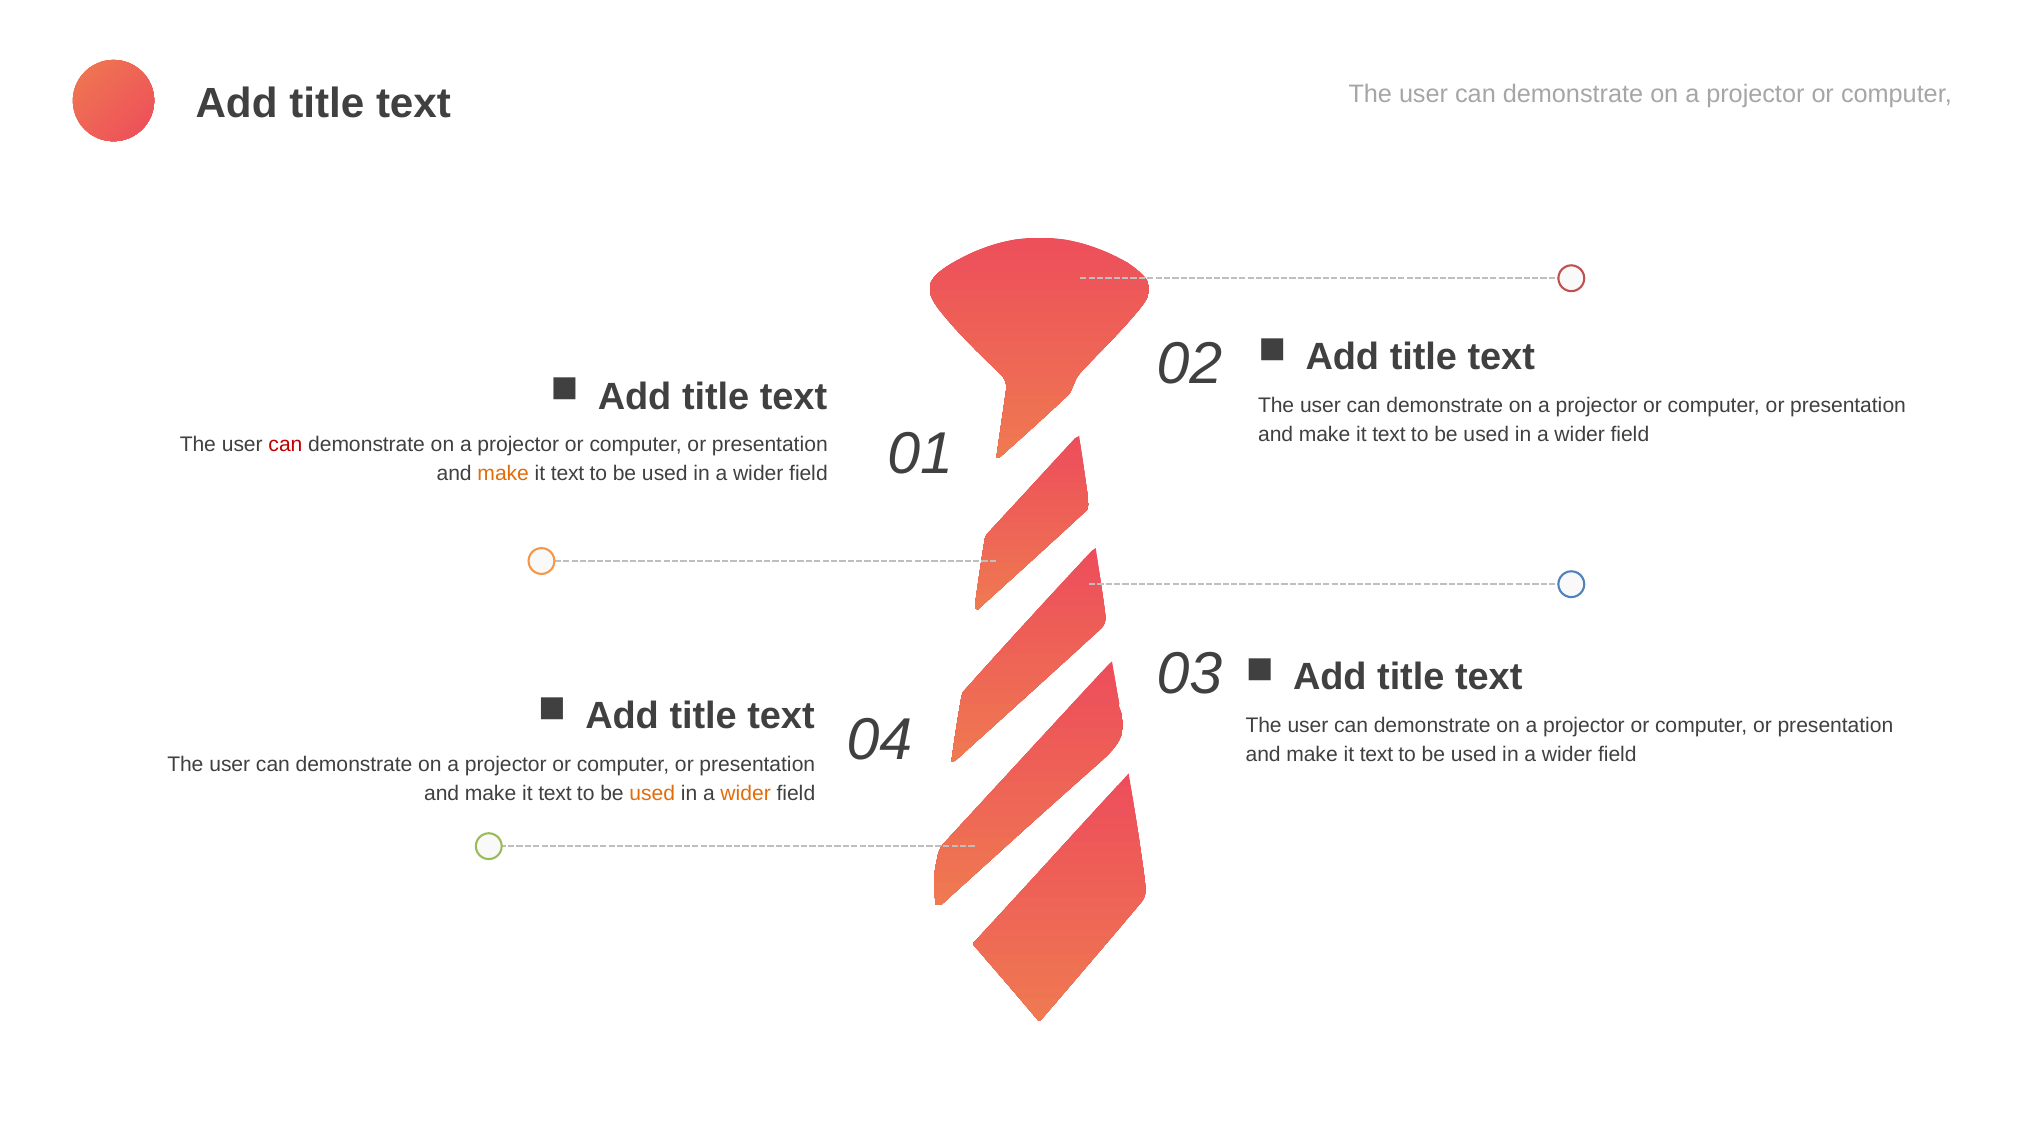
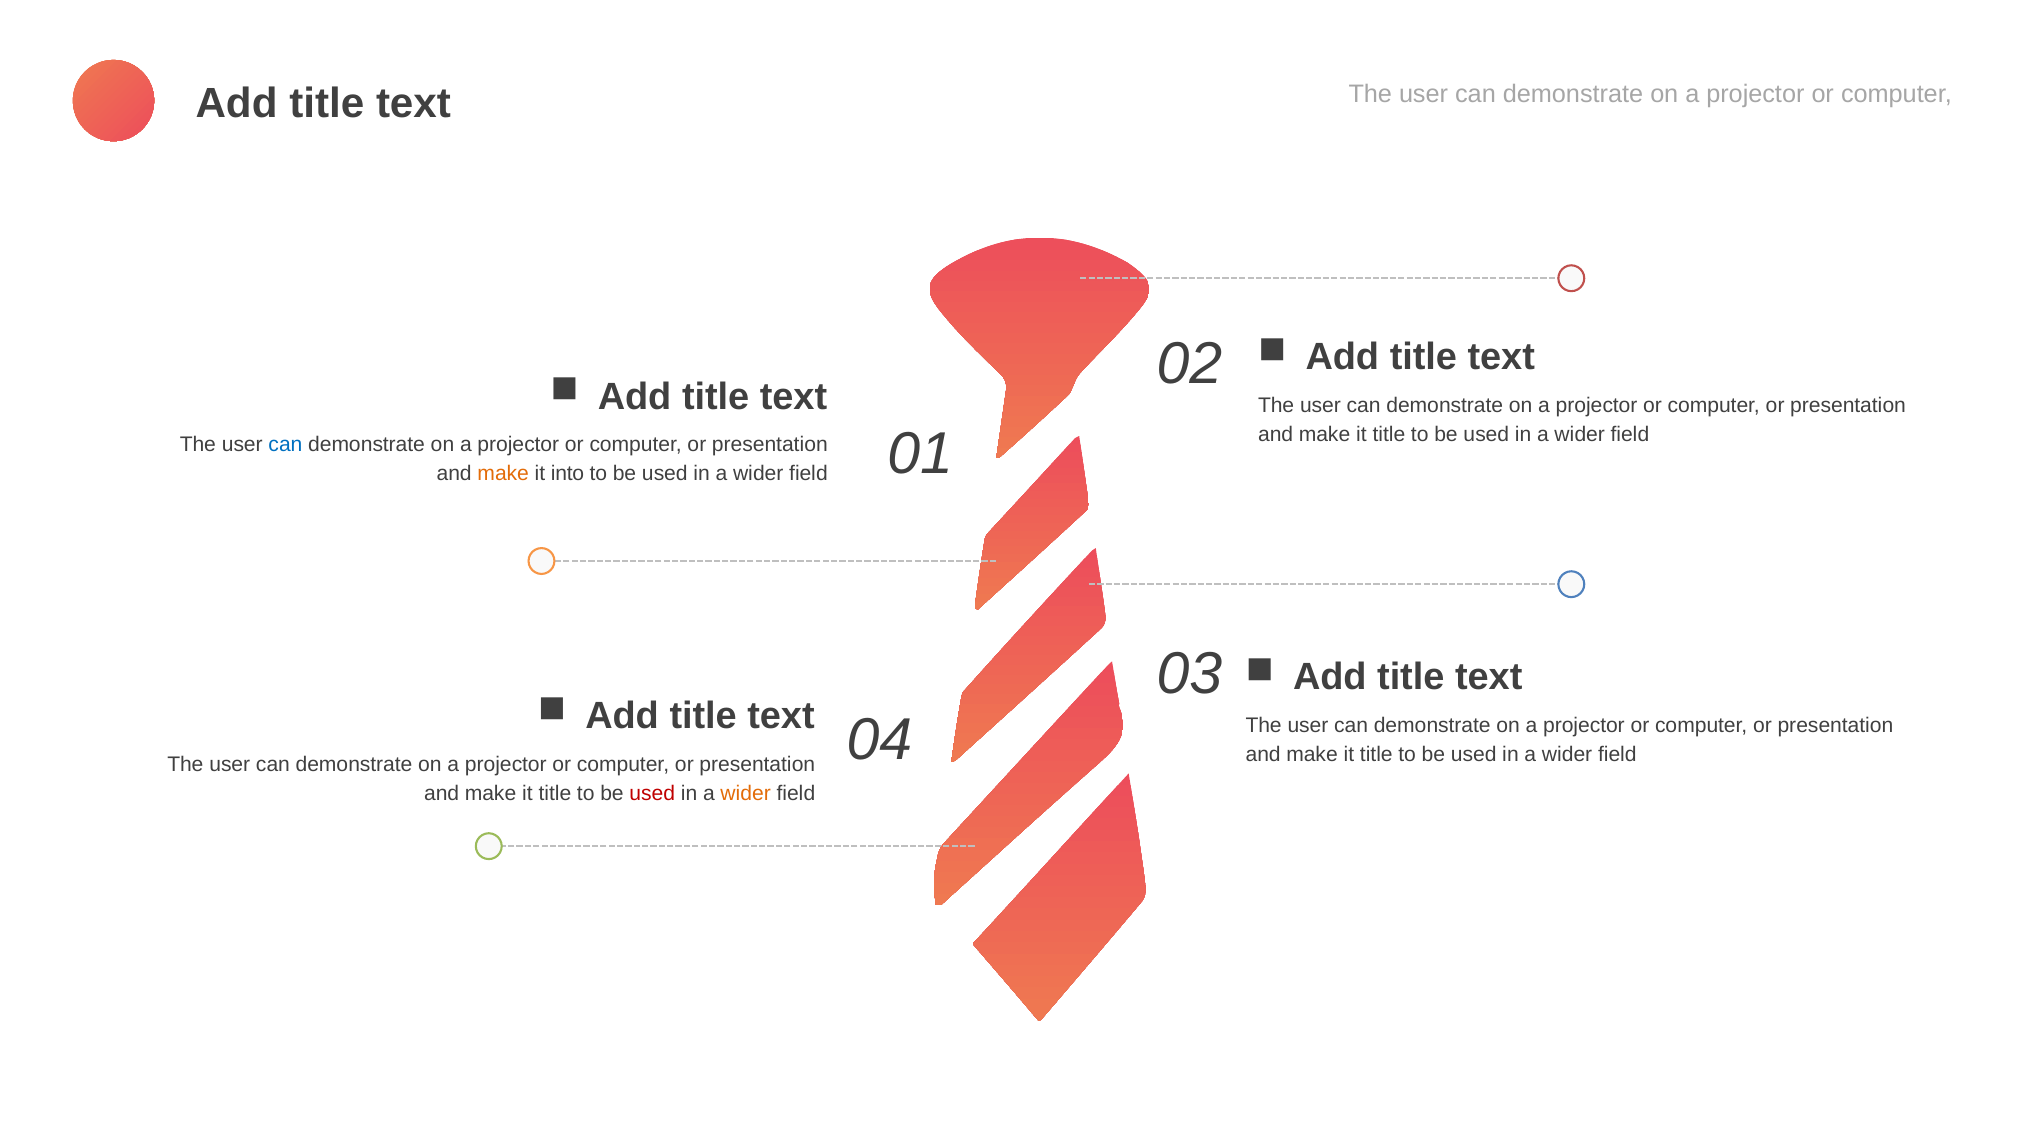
text: text -> title (1389, 435)
can colour: red -> blue (285, 445)
text: text -> into (568, 474)
text: text -> title (1376, 754)
text: text -> title (555, 794)
used colour: orange -> red (652, 794)
